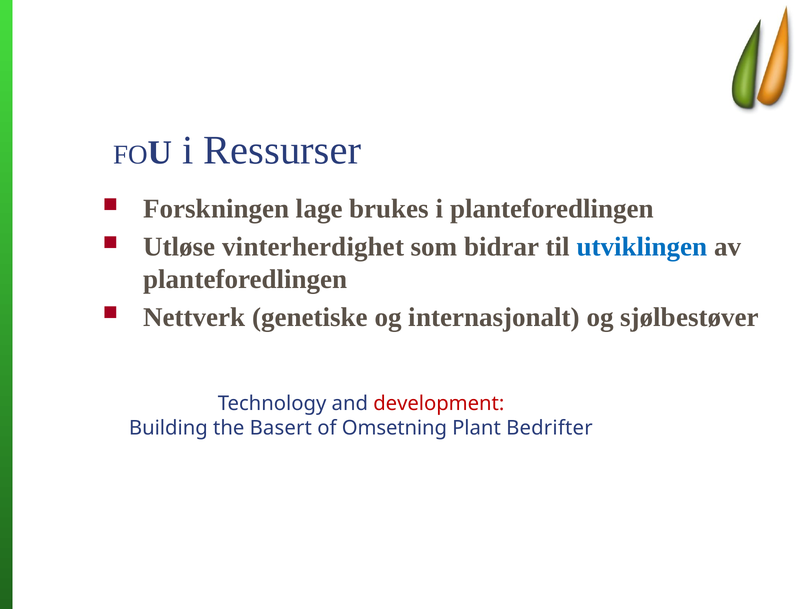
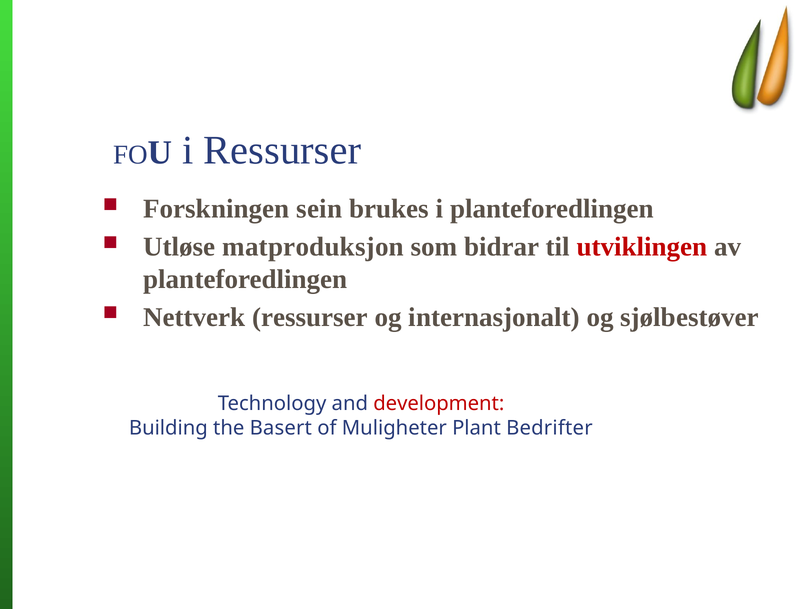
lage: lage -> sein (319, 209)
vinterherdighet: vinterherdighet -> matproduksjon (313, 247)
utviklingen colour: blue -> red (642, 247)
Nettverk genetiske: genetiske -> ressurser (310, 317)
Omsetning: Omsetning -> Muligheter (394, 428)
